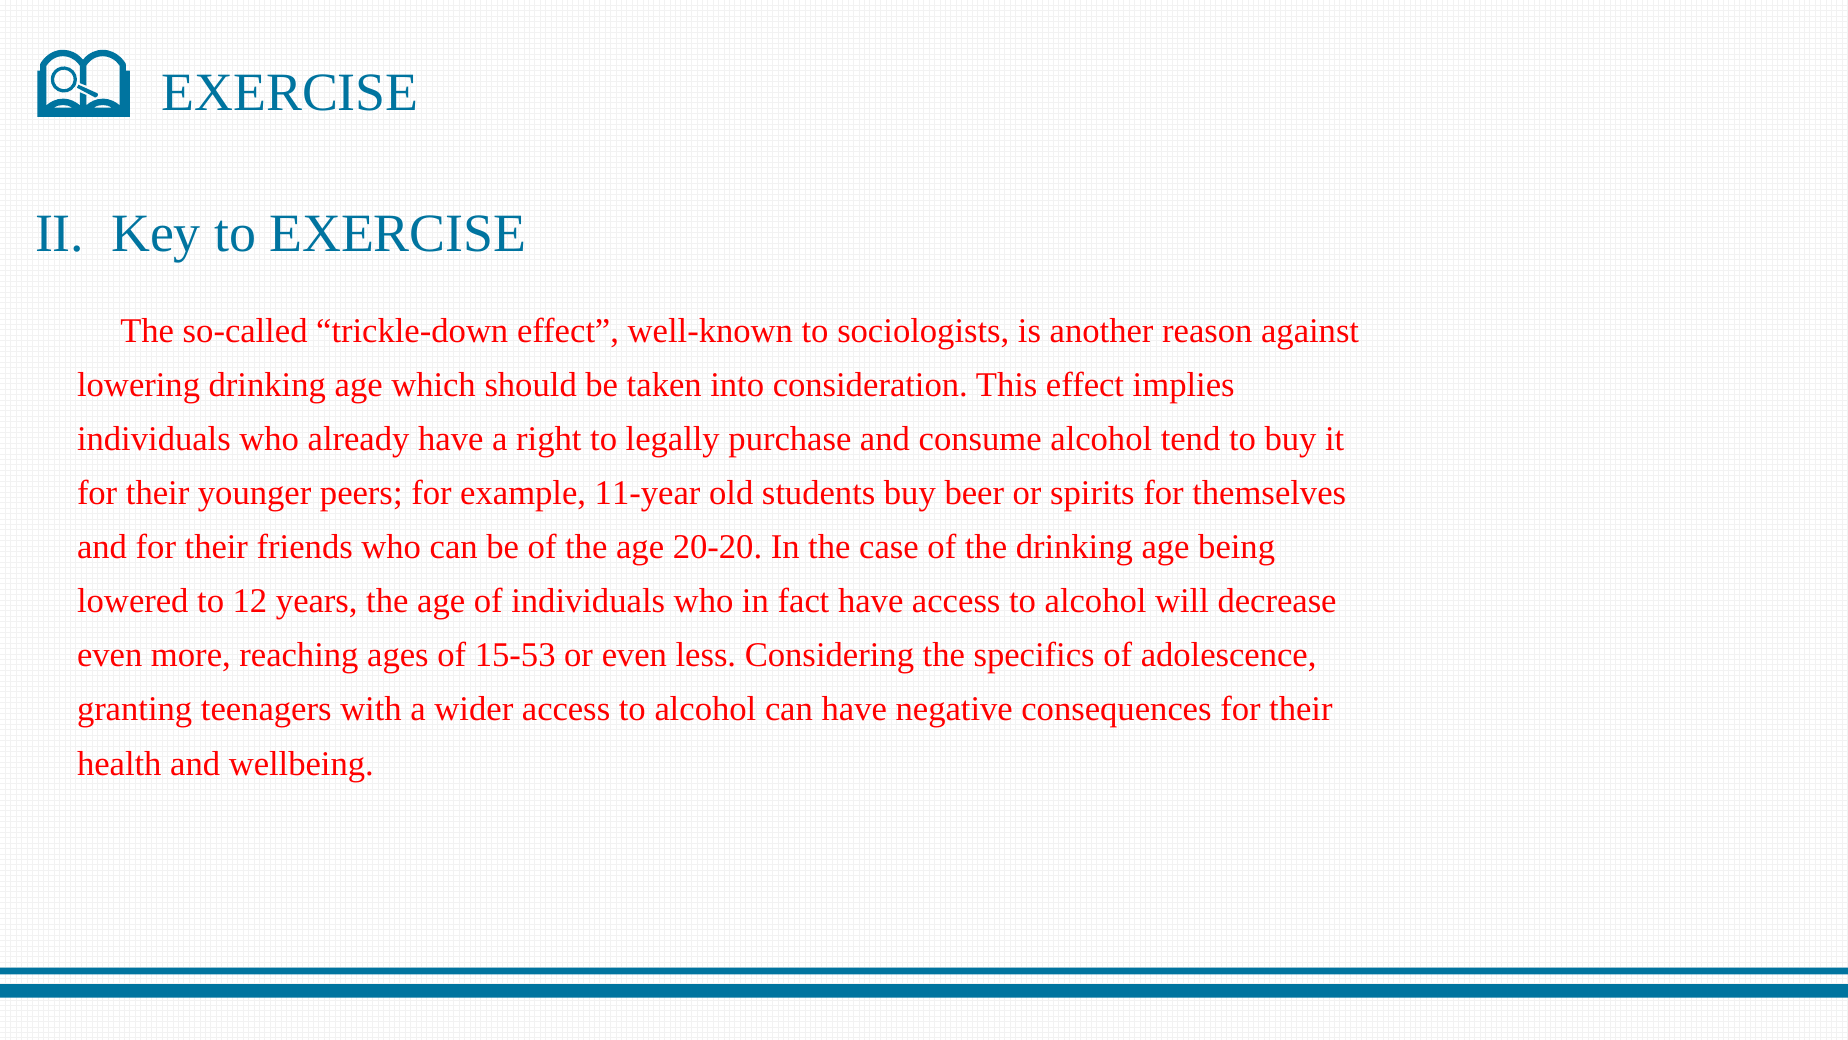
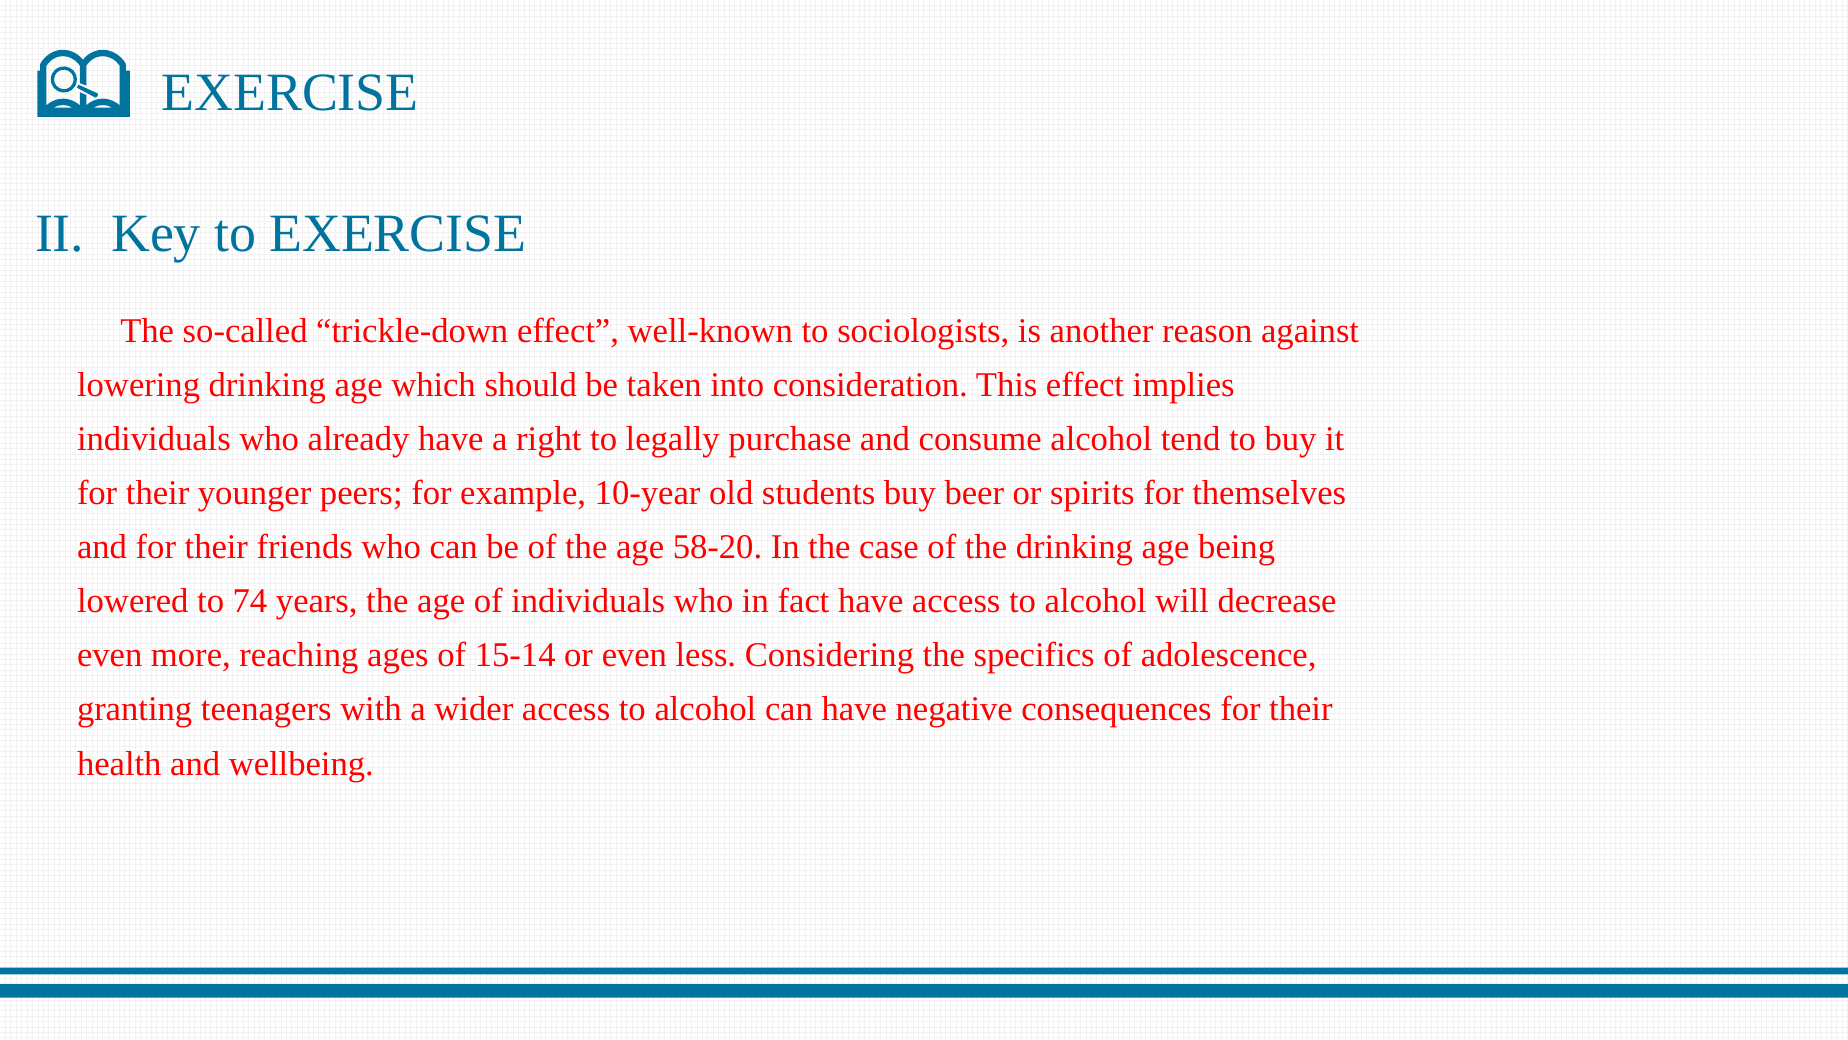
11-year: 11-year -> 10-year (648, 493)
20-20: 20-20 -> 58-20 (717, 547)
12: 12 -> 74 (250, 601)
15-53: 15-53 -> 15-14 (515, 655)
